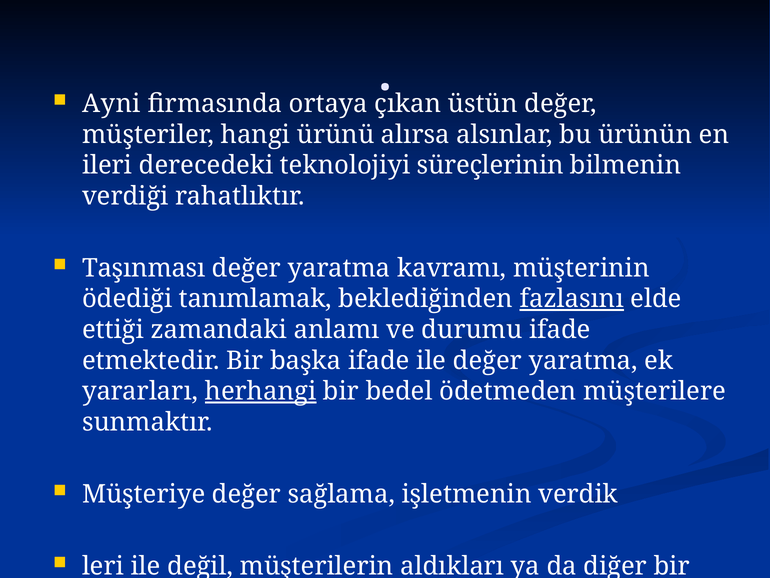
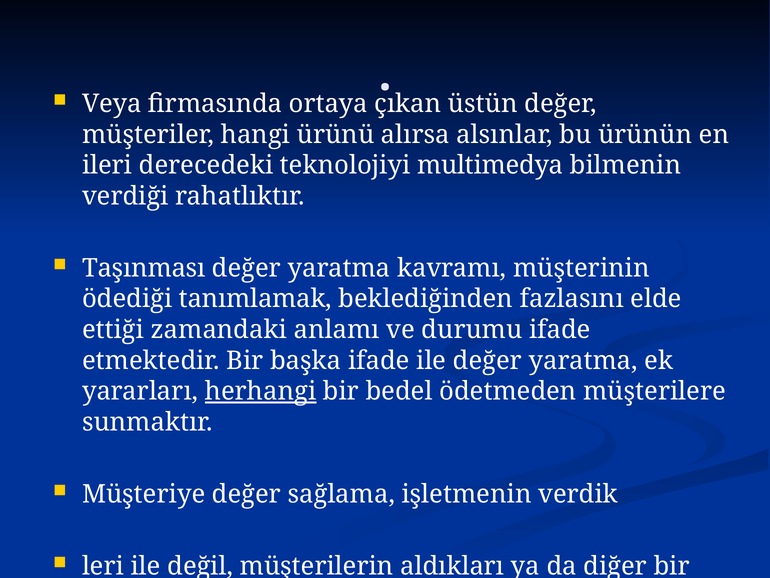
Ayni: Ayni -> Veya (112, 104)
süreçlerinin: süreçlerinin -> multimedya (490, 165)
fazlasını underline: present -> none (572, 299)
